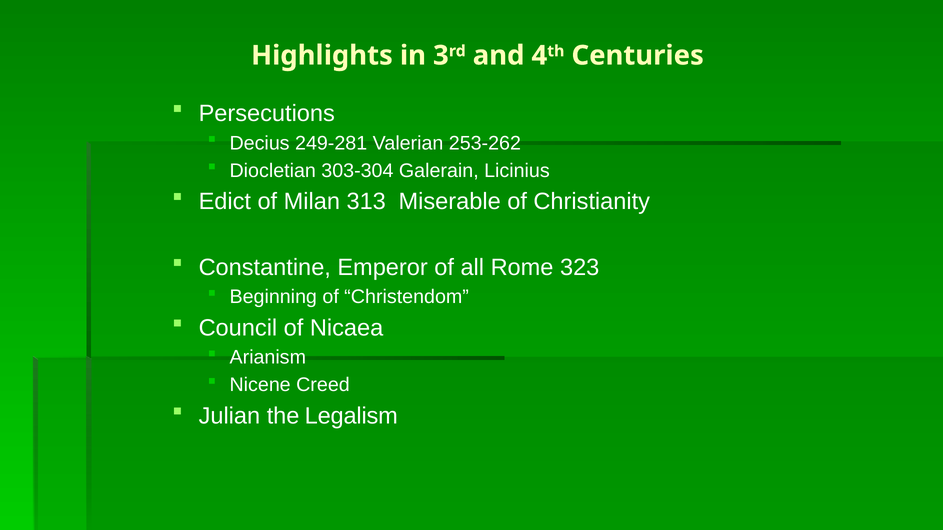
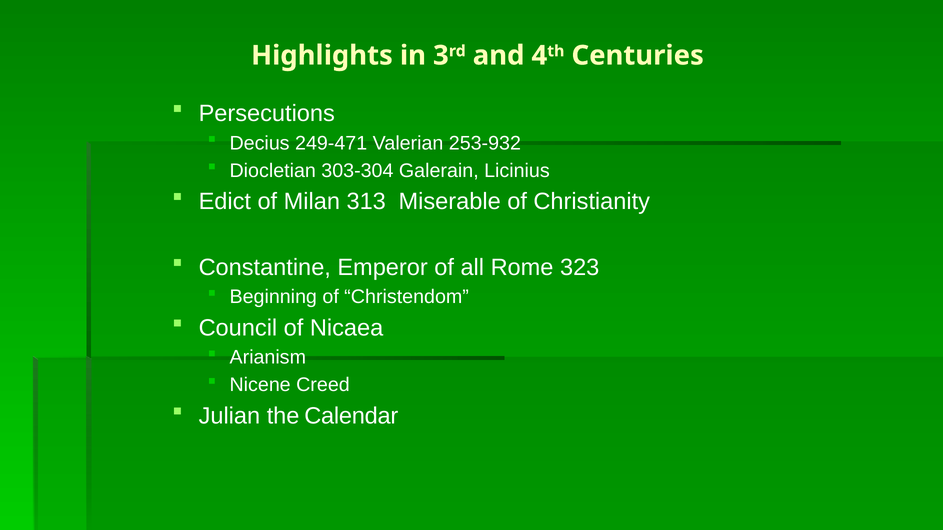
249-281: 249-281 -> 249-471 (331, 143)
253-262: 253-262 -> 253-932 (485, 143)
Legalism: Legalism -> Calendar (351, 416)
